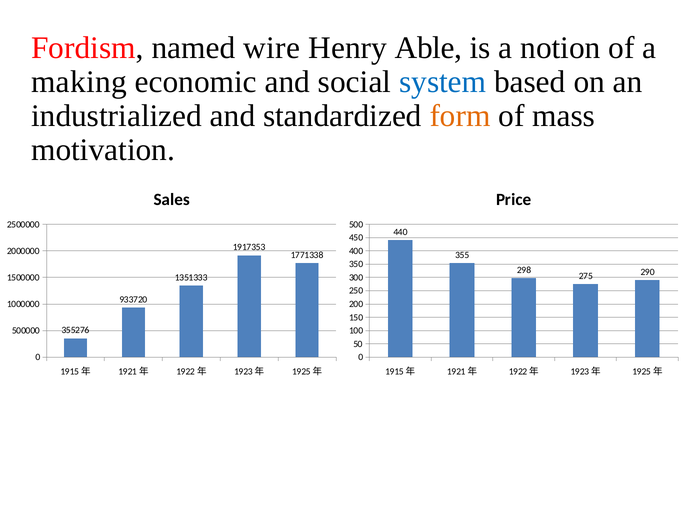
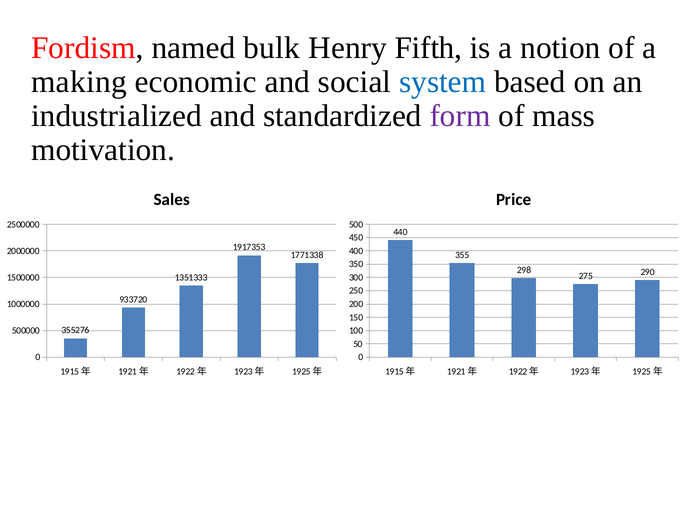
wire: wire -> bulk (272, 48)
Able: Able -> Fifth (428, 48)
form colour: orange -> purple (460, 116)
